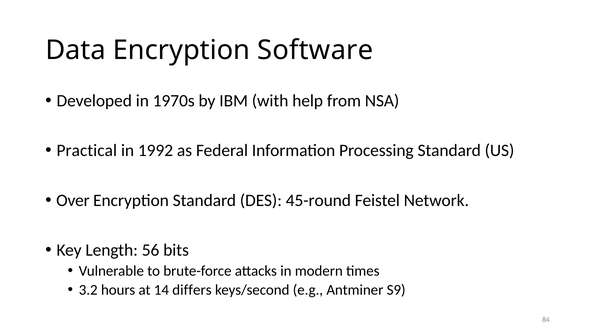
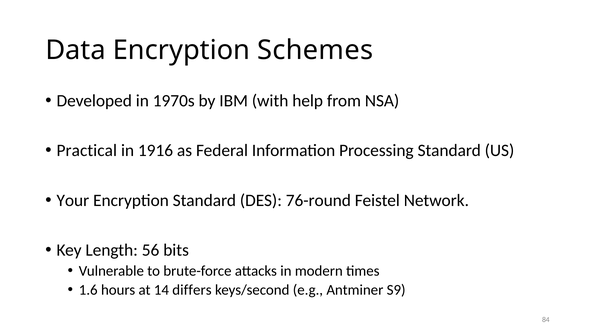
Software: Software -> Schemes (315, 50)
1992: 1992 -> 1916 (156, 150)
Over: Over -> Your (73, 200)
45-round: 45-round -> 76-round (318, 200)
3.2: 3.2 -> 1.6 (88, 290)
